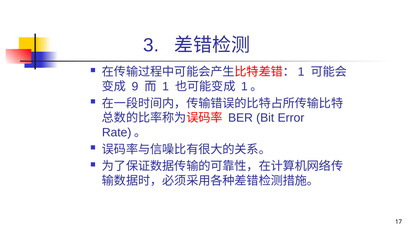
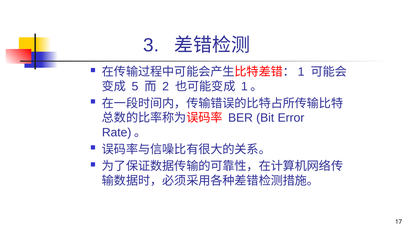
9: 9 -> 5 (135, 86)
1: 1 -> 2 (166, 86)
